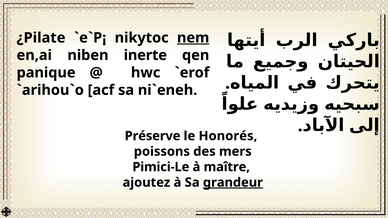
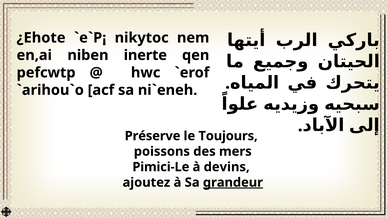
¿Pilate: ¿Pilate -> ¿Ehote (41, 38)
nem underline: present -> none (193, 38)
panique: panique -> pefcwtp (46, 73)
Honorés: Honorés -> Toujours (228, 136)
maître: maître -> devins (227, 167)
